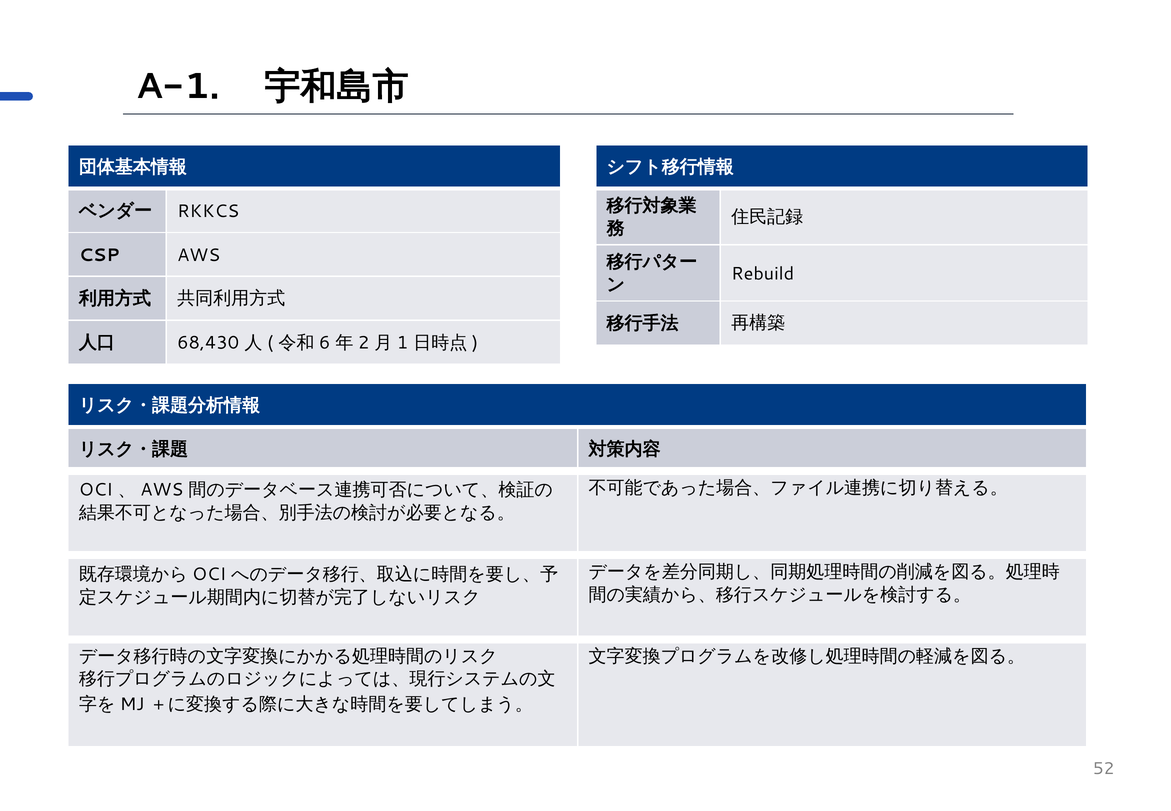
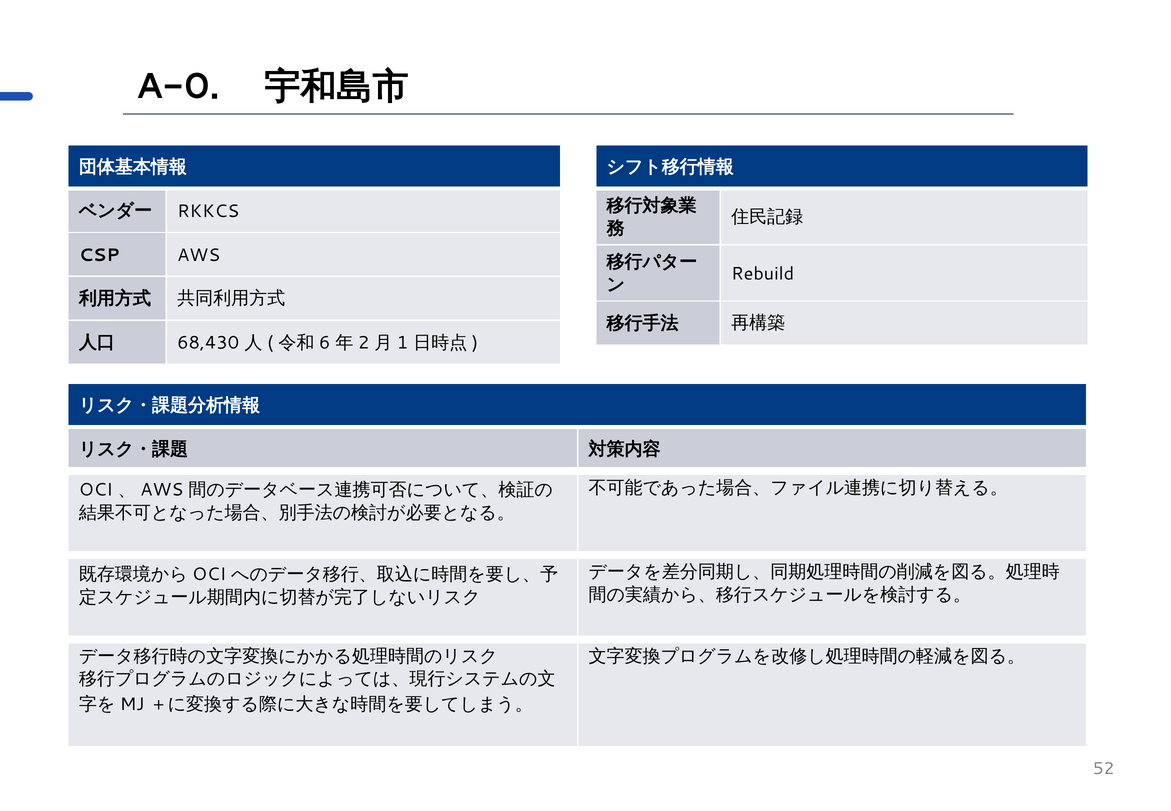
A-1: A-1 -> A-0 (178, 86)
